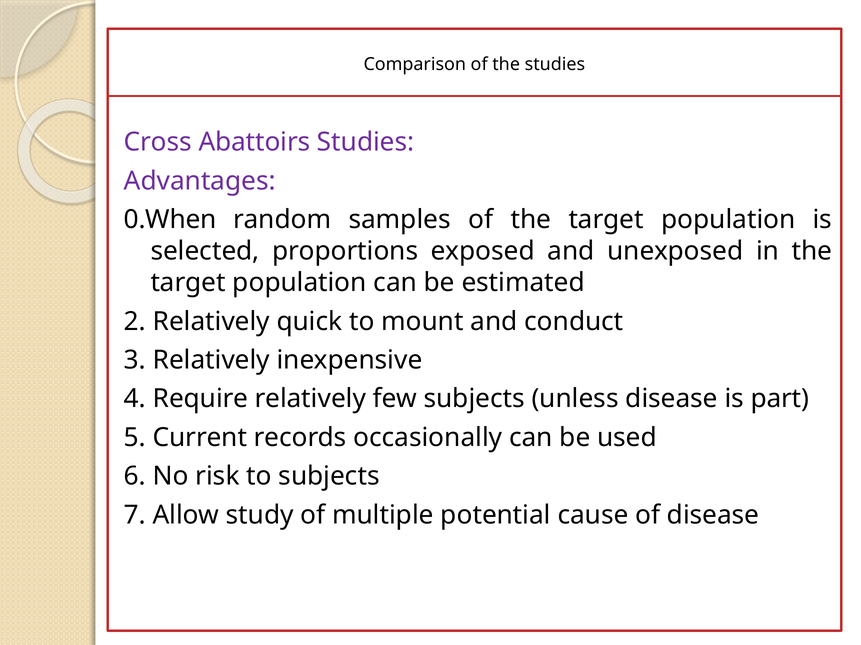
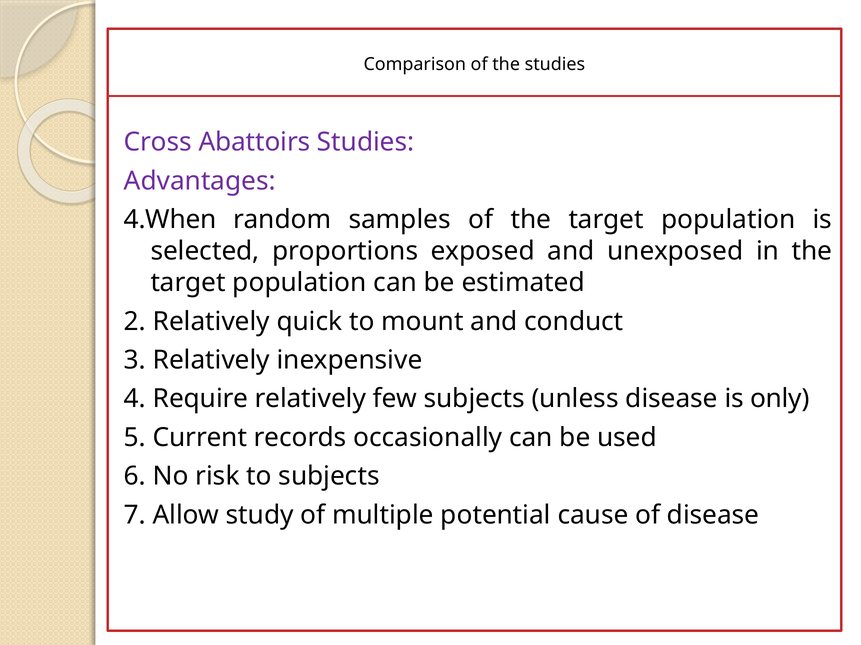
0.When: 0.When -> 4.When (170, 220)
part: part -> only (780, 399)
